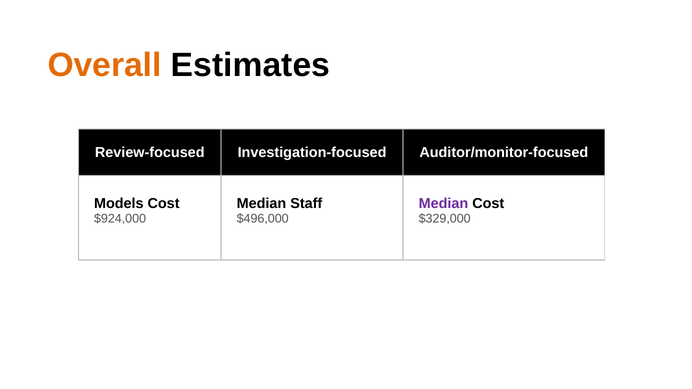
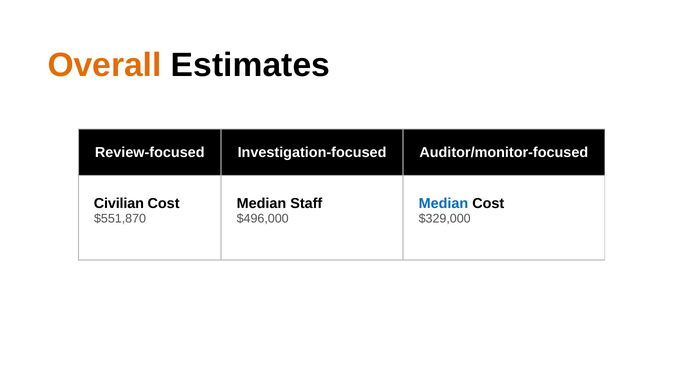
Models: Models -> Civilian (119, 204)
Median colour: purple -> blue (443, 204)
$924,000: $924,000 -> $551,870 (120, 219)
